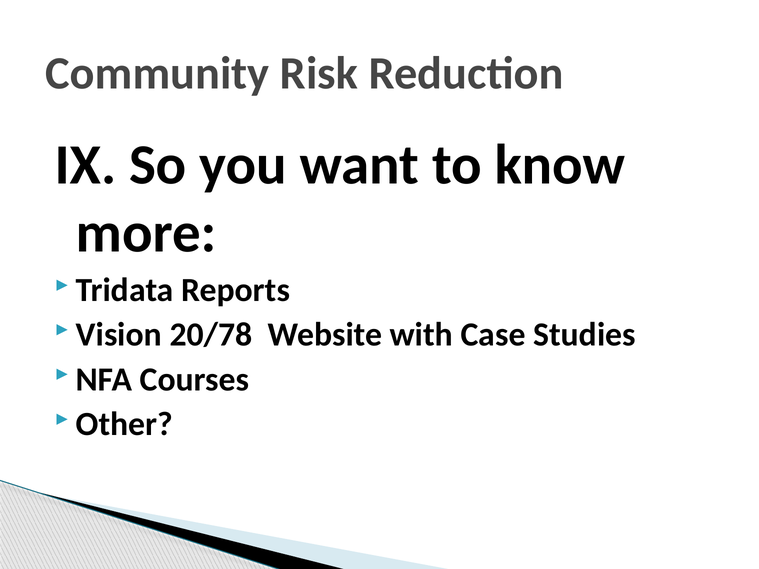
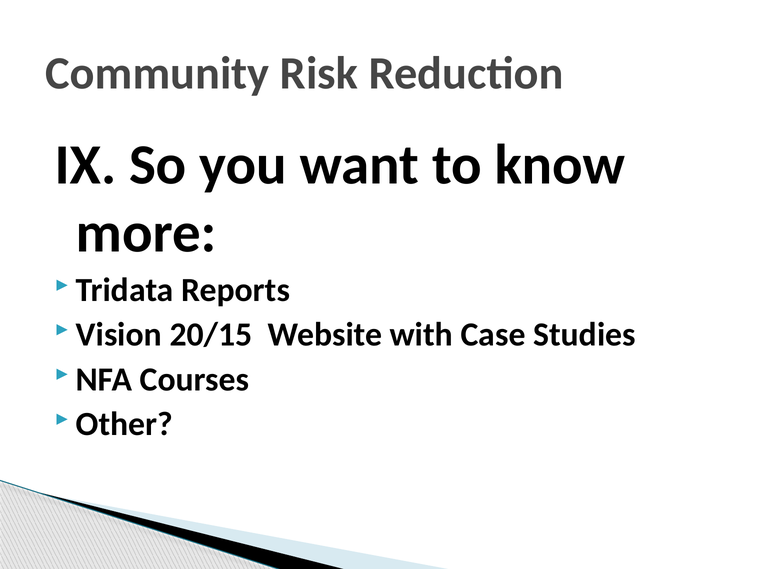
20/78: 20/78 -> 20/15 (211, 335)
